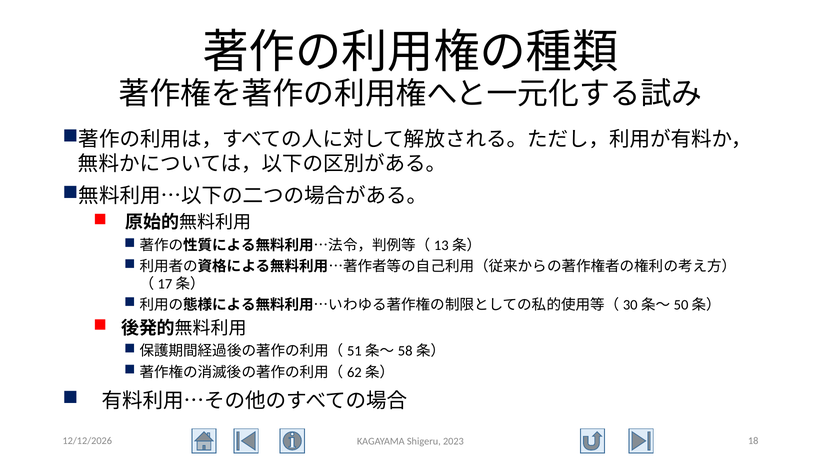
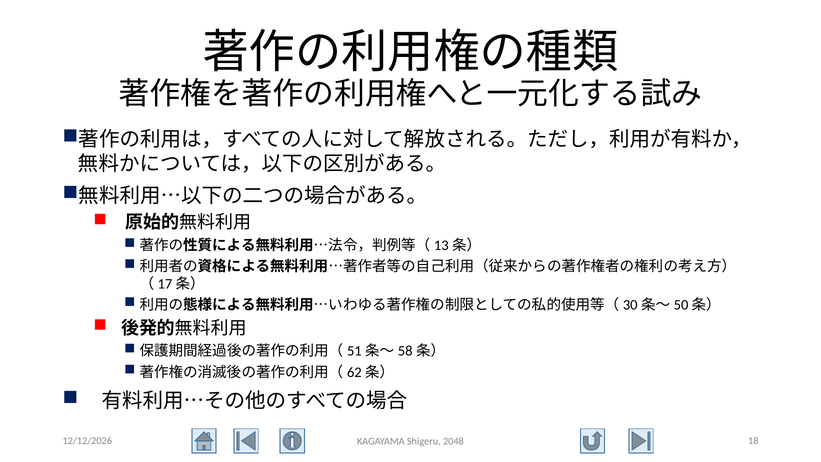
2023: 2023 -> 2048 (453, 441)
